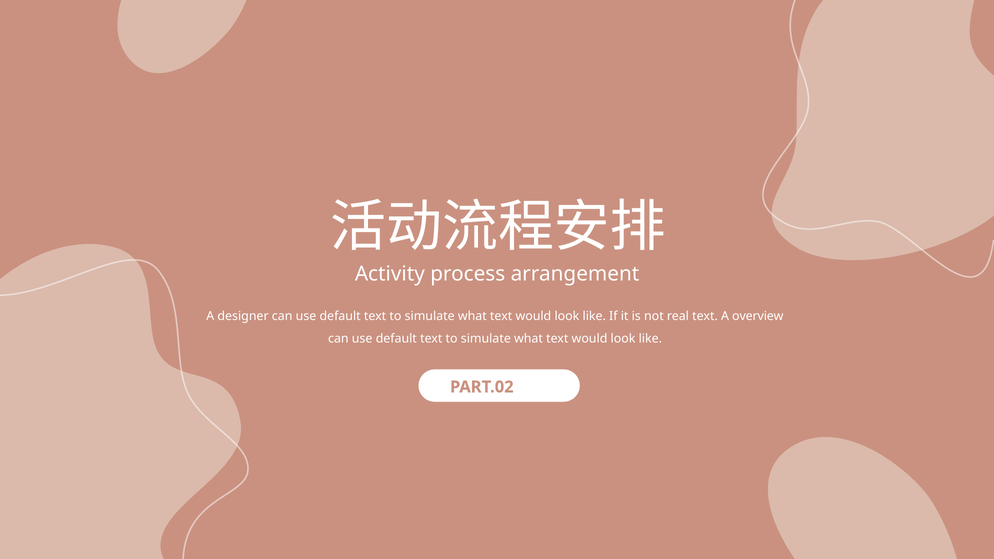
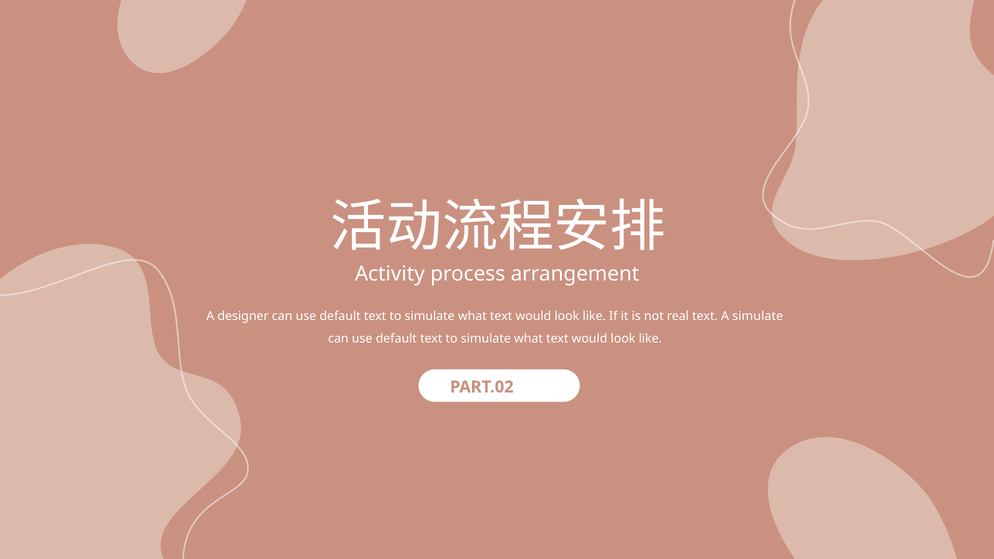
A overview: overview -> simulate (758, 316)
